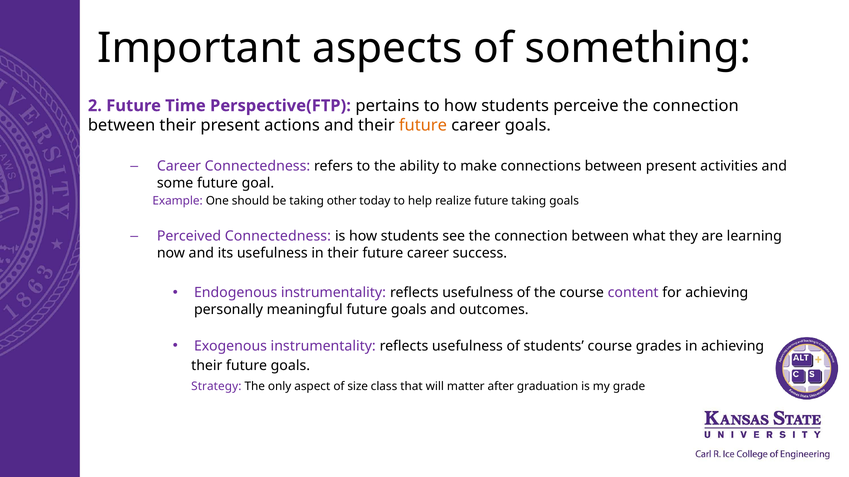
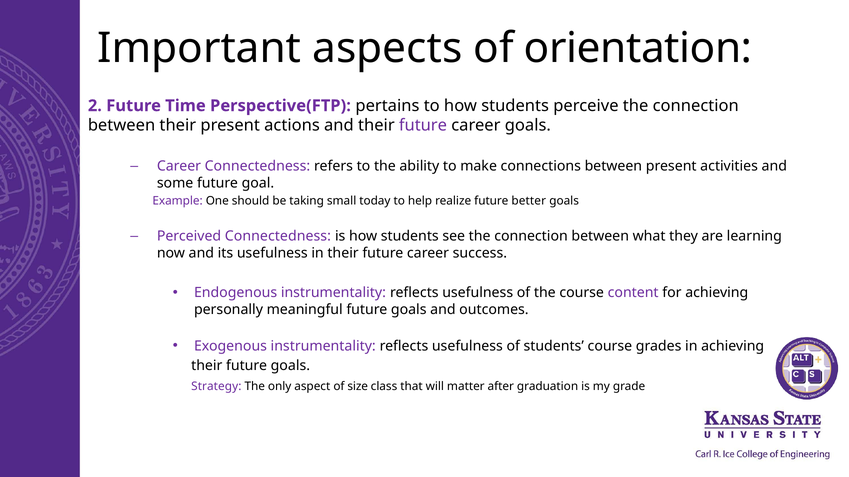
something: something -> orientation (638, 48)
future colour: orange -> purple (423, 126)
other: other -> small (342, 201)
future taking: taking -> better (529, 201)
